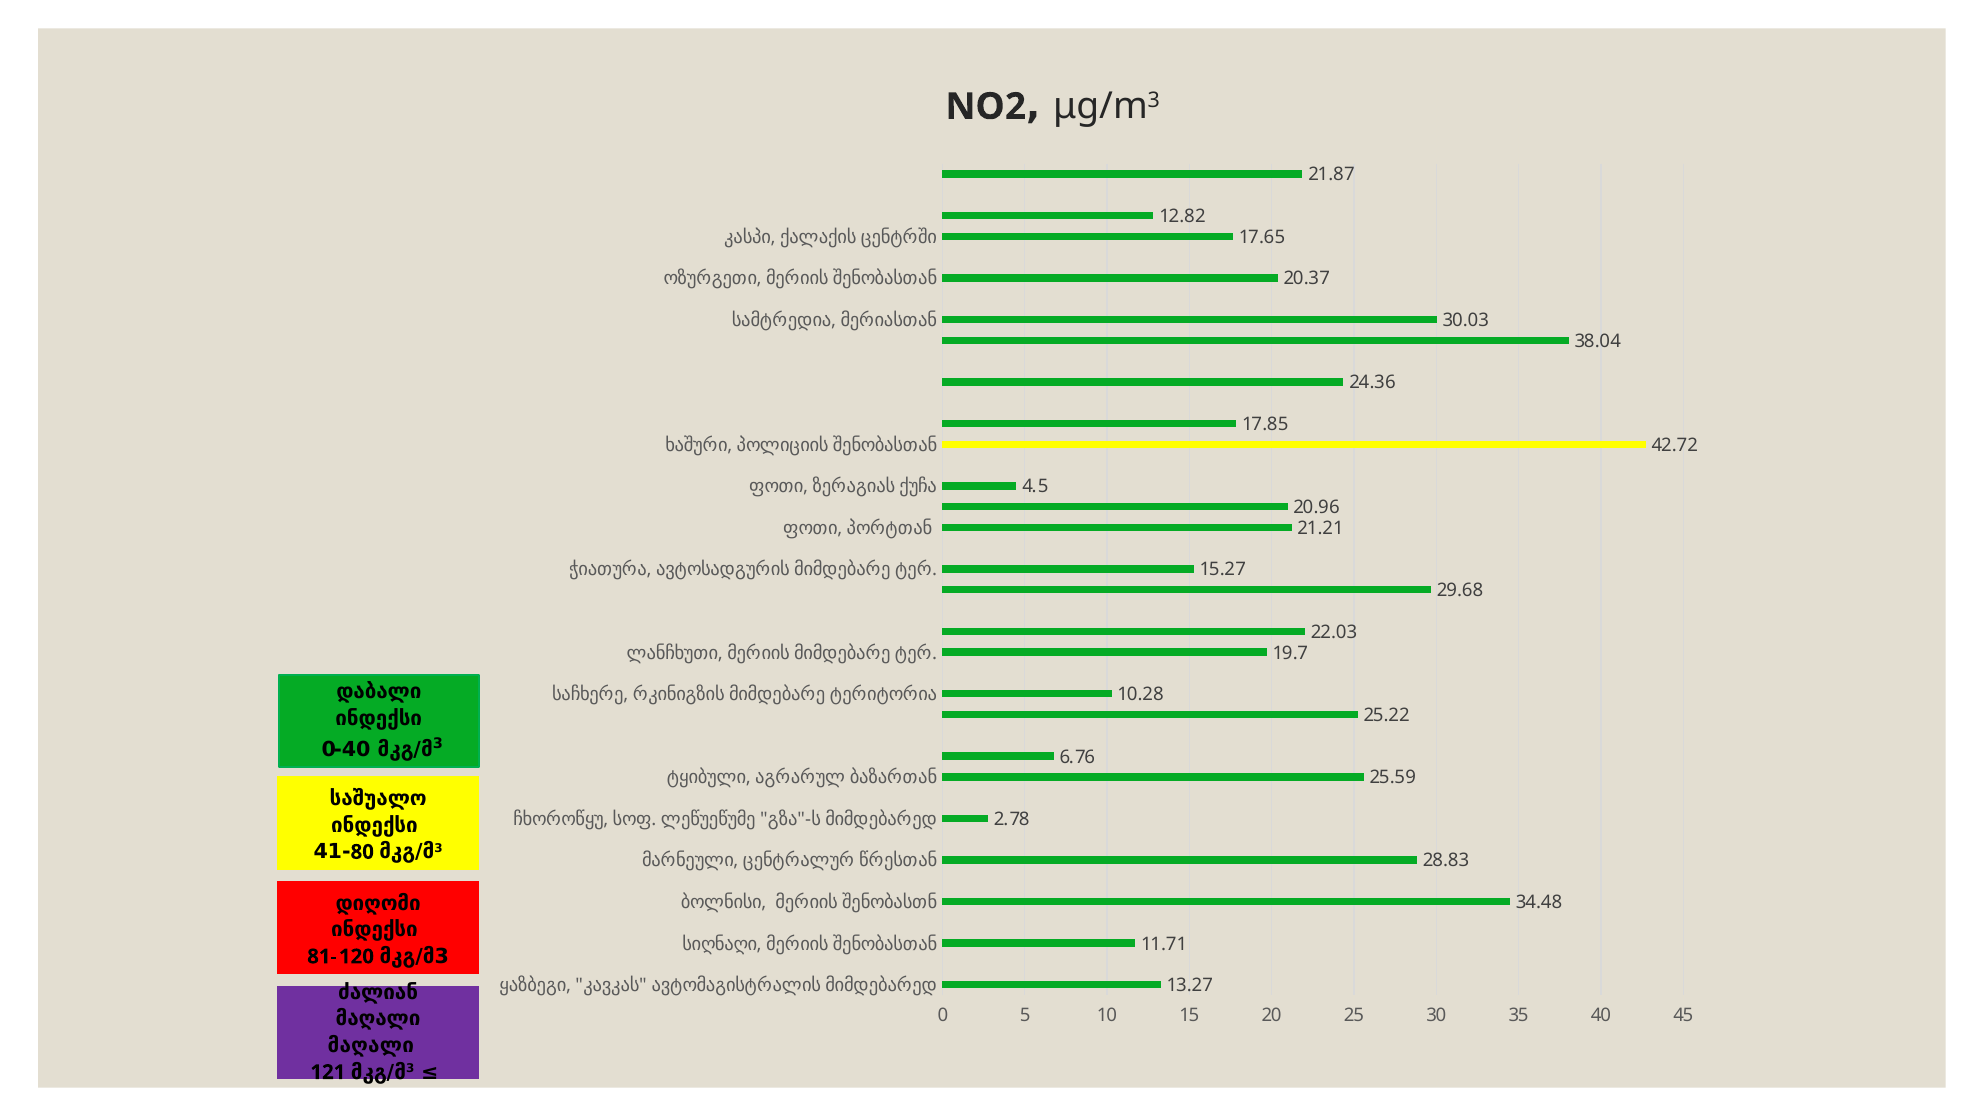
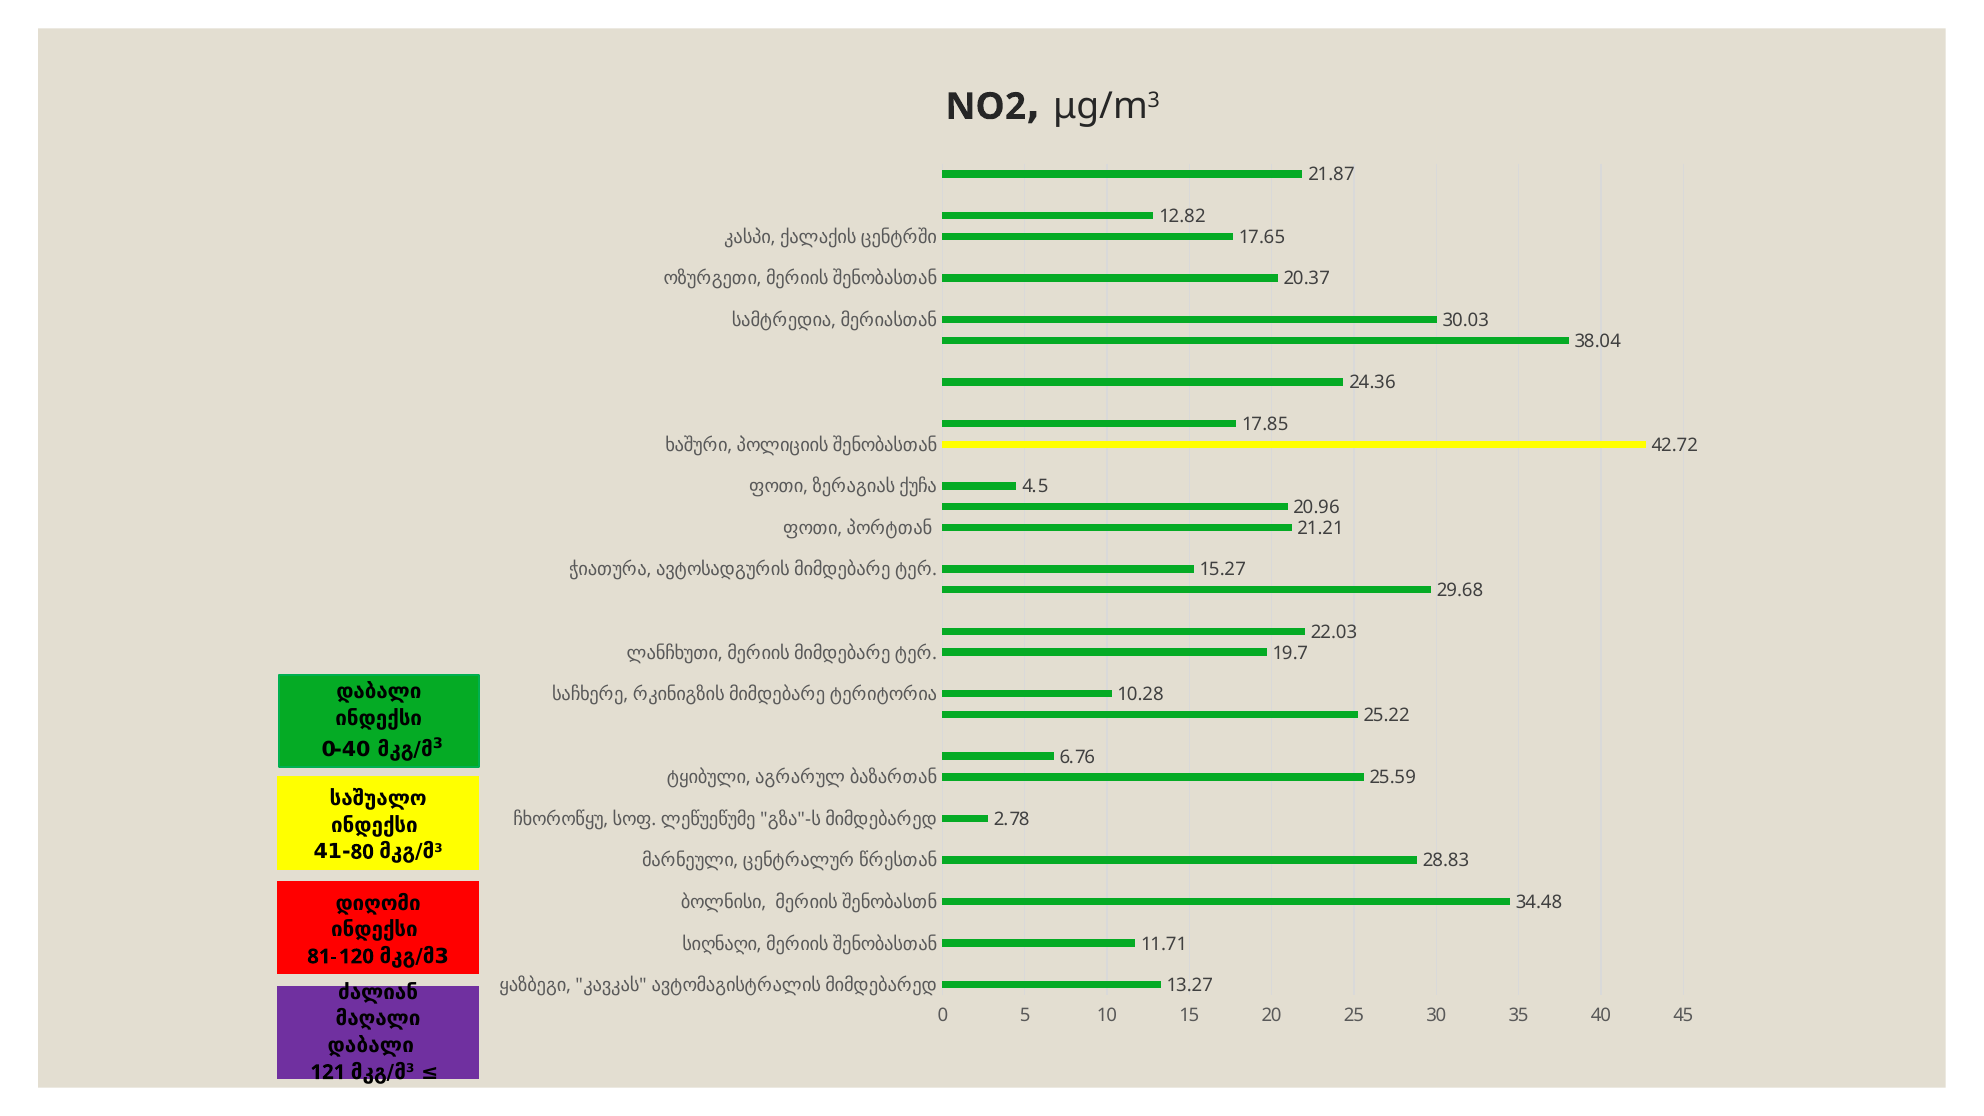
მაღალი: მაღალი -> დაბალი (371, 1046)
